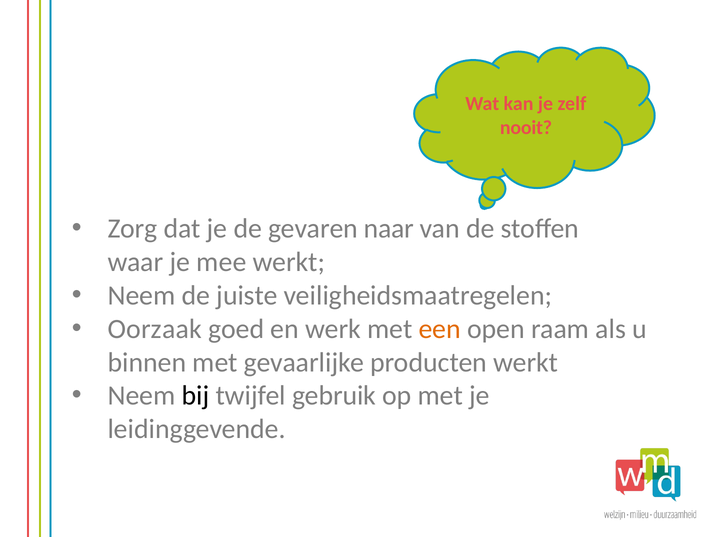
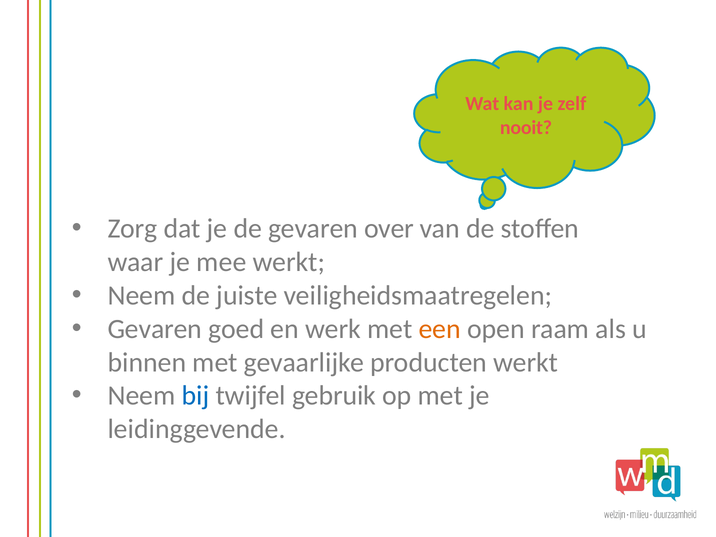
naar: naar -> over (389, 229)
Oorzaak: Oorzaak -> Gevaren (155, 329)
bij colour: black -> blue (196, 396)
